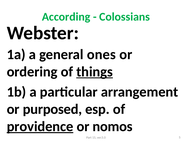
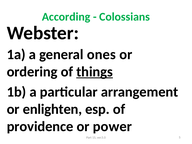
purposed: purposed -> enlighten (52, 109)
providence underline: present -> none (40, 126)
nomos: nomos -> power (112, 126)
